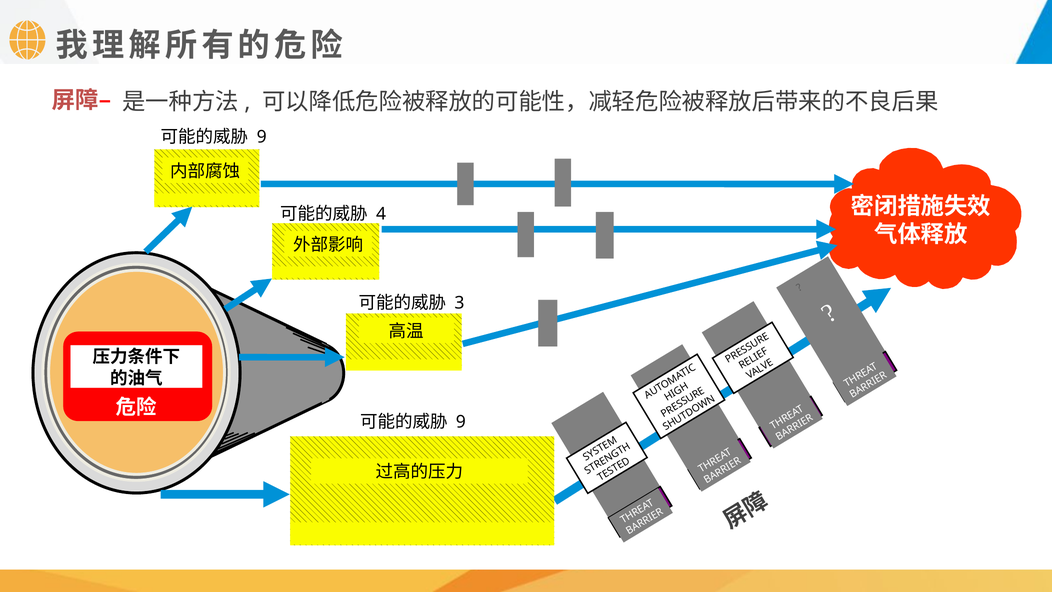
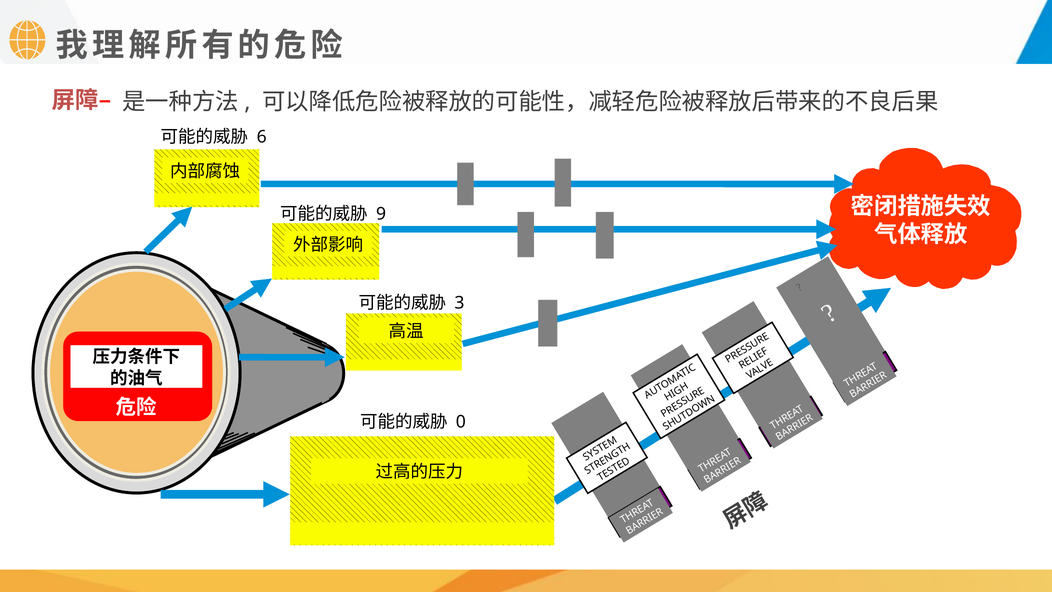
9: 9 -> 6 (262, 137)
4: 4 -> 9 (381, 214)
9: 9 -> 0 (461, 422)
